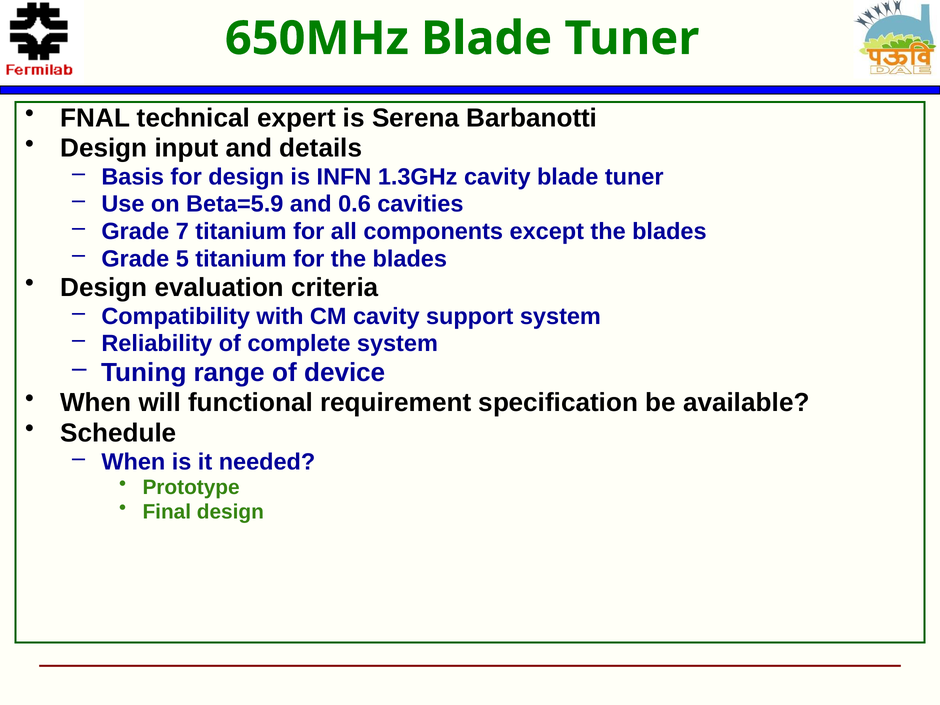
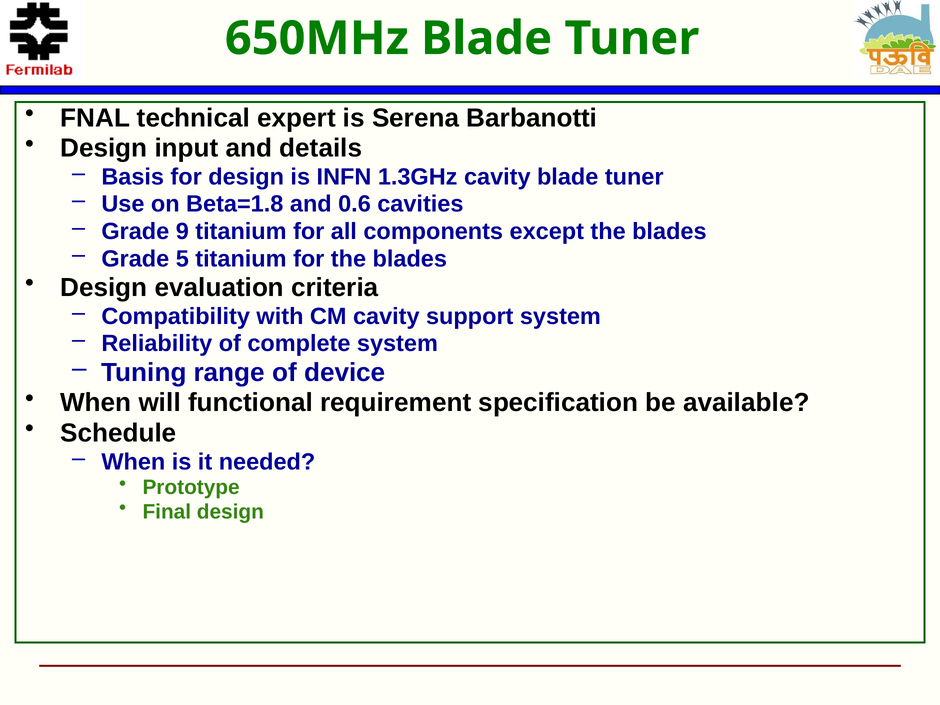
Beta=5.9: Beta=5.9 -> Beta=1.8 (235, 204)
7: 7 -> 9 (182, 232)
